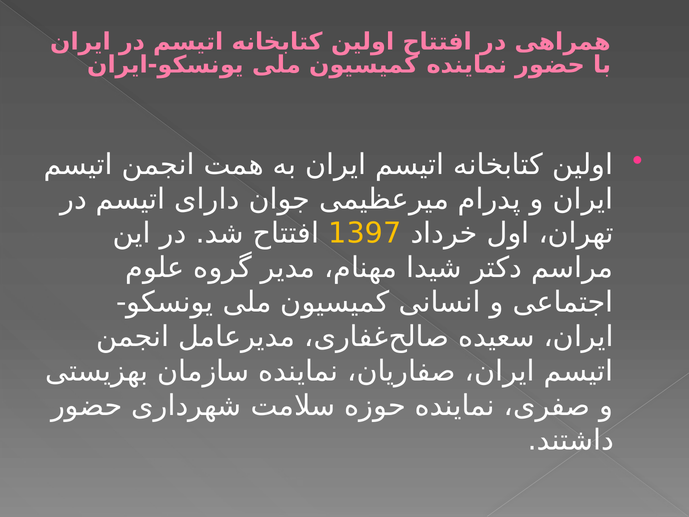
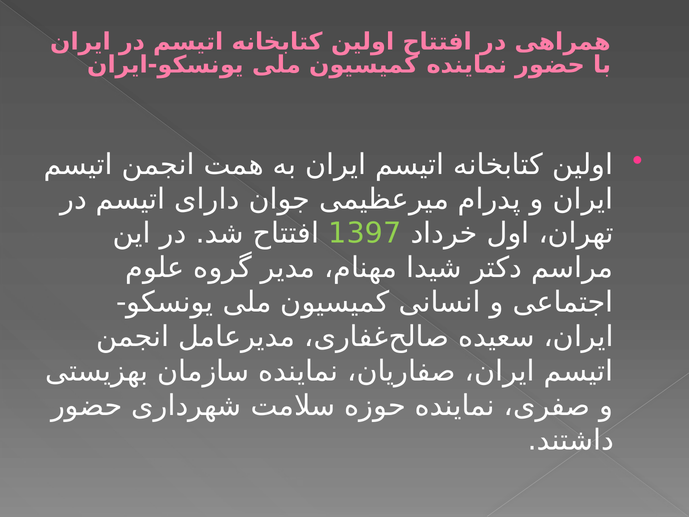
1397 colour: yellow -> light green (365, 233)
